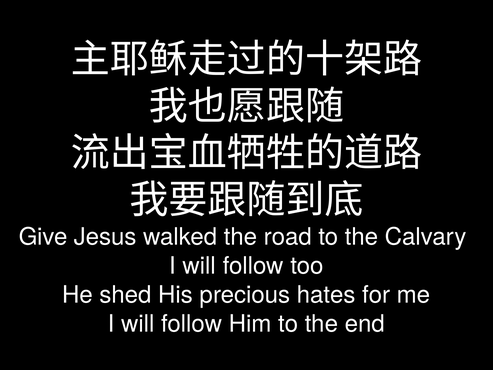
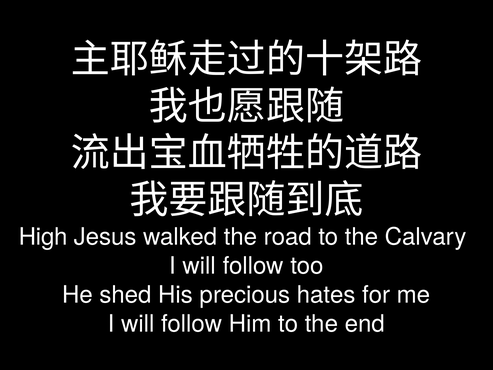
Give: Give -> High (43, 237)
